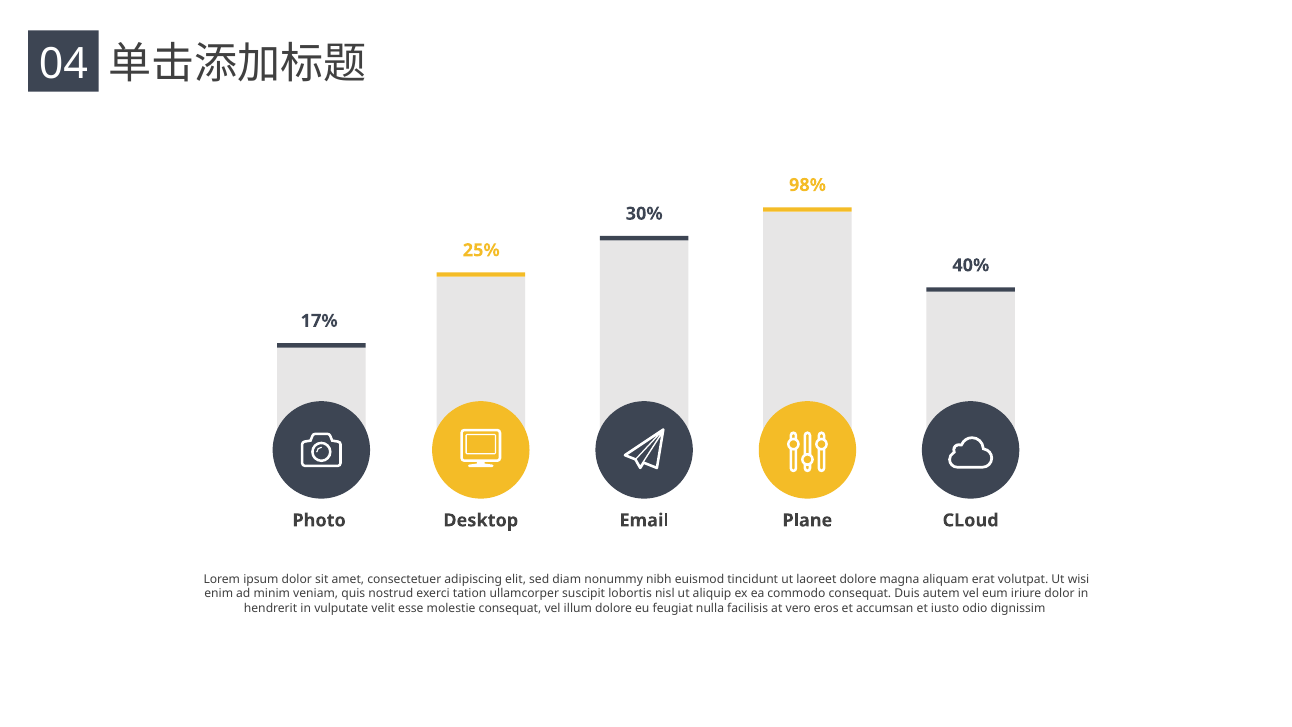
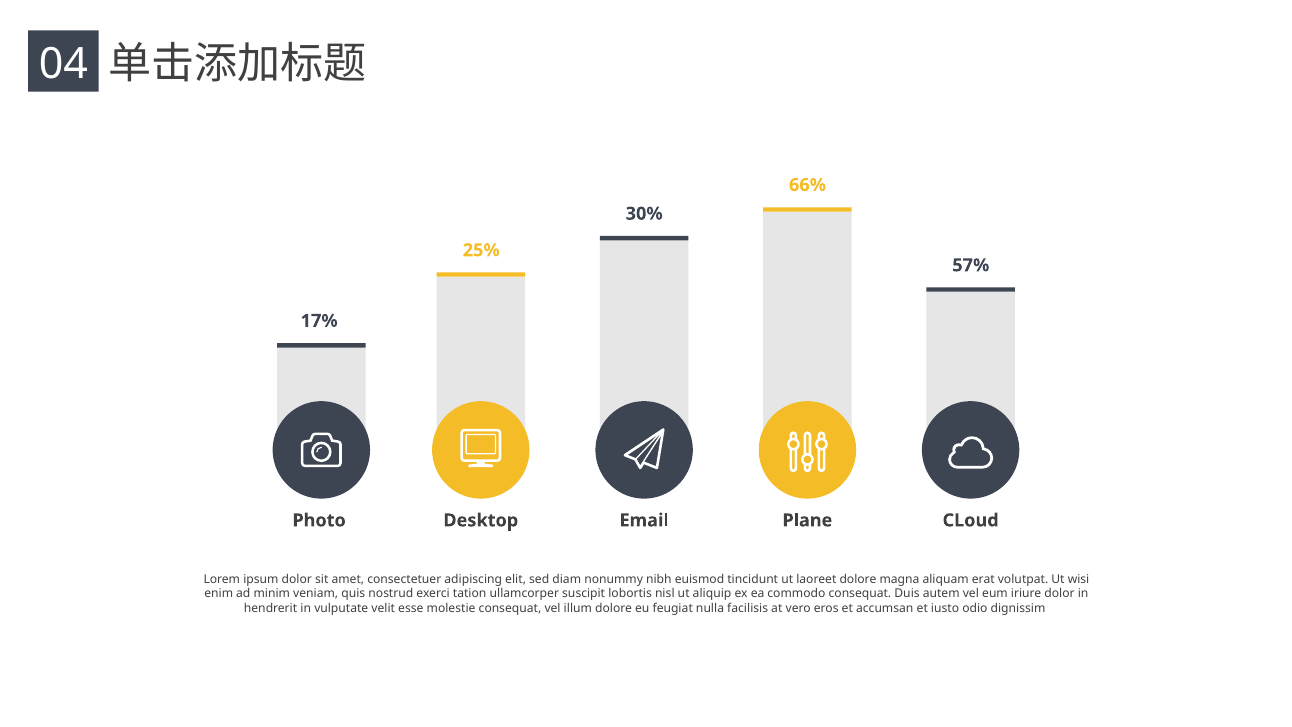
98%: 98% -> 66% (808, 185)
40%: 40% -> 57% (971, 265)
